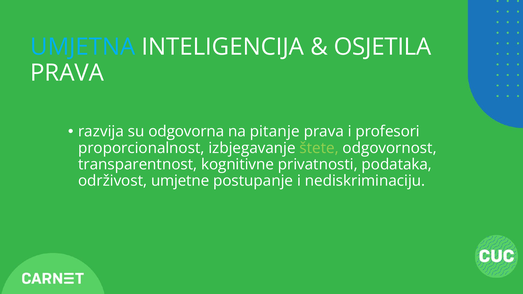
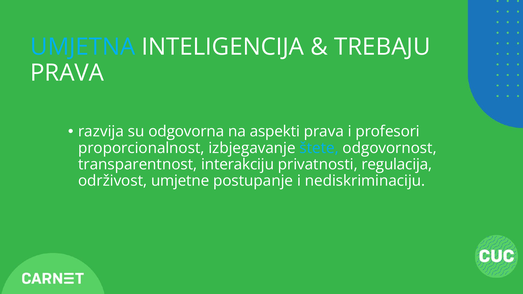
OSJETILA: OSJETILA -> TREBAJU (382, 47)
pitanje: pitanje -> aspekti (275, 132)
štete colour: light green -> light blue (319, 148)
kognitivne: kognitivne -> interakciju (238, 165)
podataka: podataka -> regulacija (397, 165)
